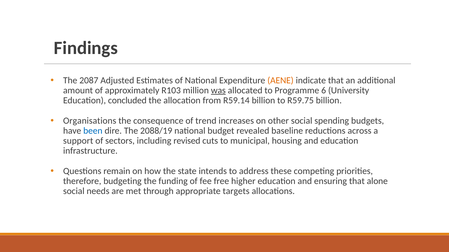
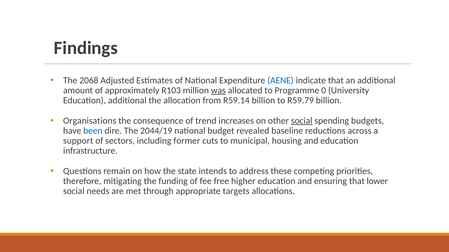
2087: 2087 -> 2068 (89, 81)
AENE colour: orange -> blue (281, 81)
6: 6 -> 0 (324, 91)
Education concluded: concluded -> additional (127, 101)
R59.75: R59.75 -> R59.79 (301, 101)
social underline: none -> present (302, 121)
2088/19: 2088/19 -> 2044/19 (156, 131)
revised: revised -> former (187, 141)
budgeting: budgeting -> mitigating (123, 182)
alone: alone -> lower (377, 182)
